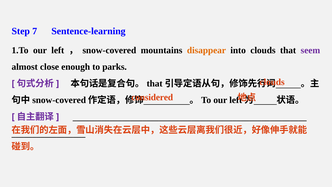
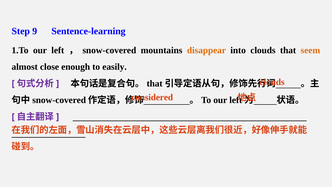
7: 7 -> 9 (35, 31)
seem colour: purple -> orange (310, 50)
parks: parks -> easily (115, 67)
